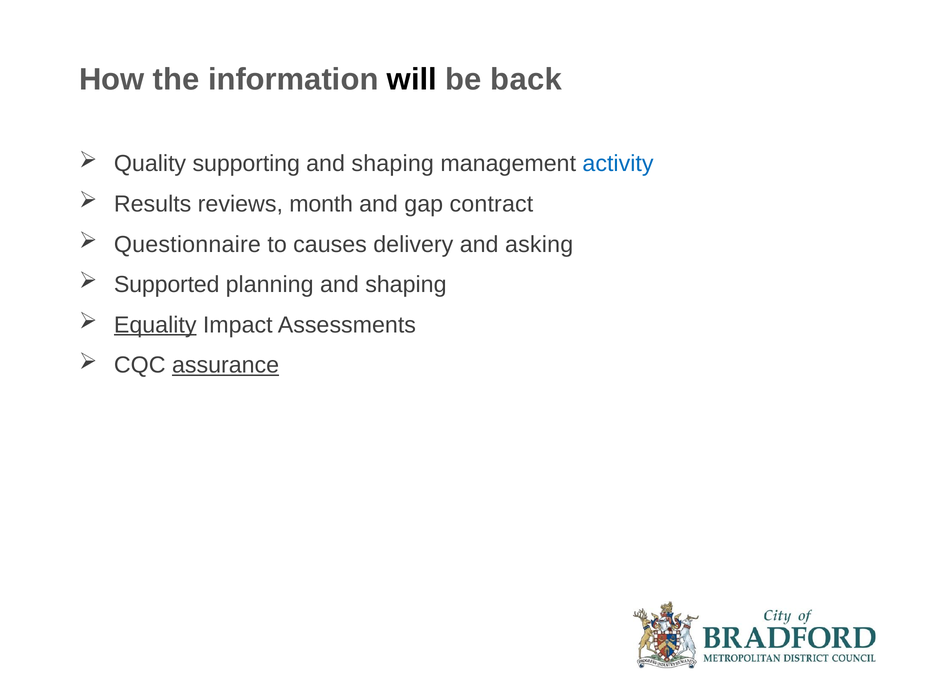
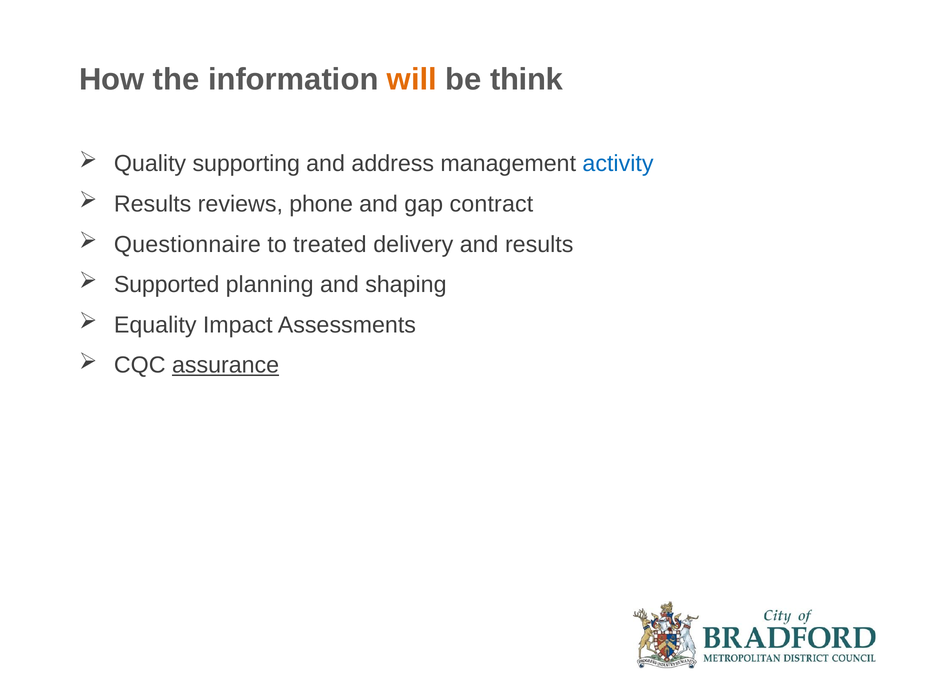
will colour: black -> orange (412, 80)
back: back -> think (527, 80)
shaping: shaping -> address (393, 164)
month: month -> phone (321, 204)
causes: causes -> treated (330, 245)
and asking: asking -> results (539, 245)
Equality underline: present -> none (155, 325)
